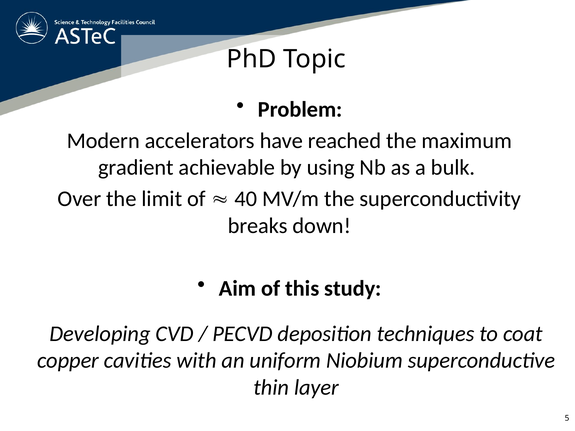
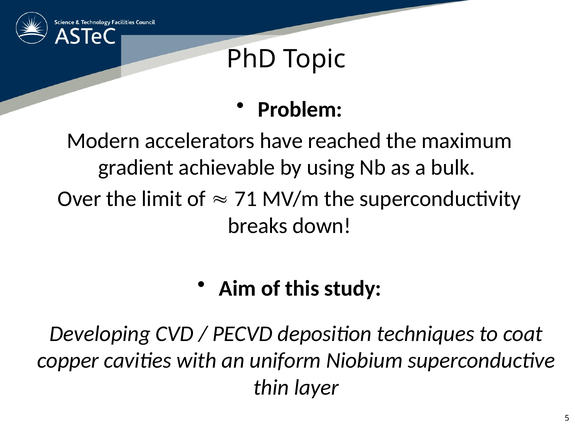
40: 40 -> 71 (246, 199)
